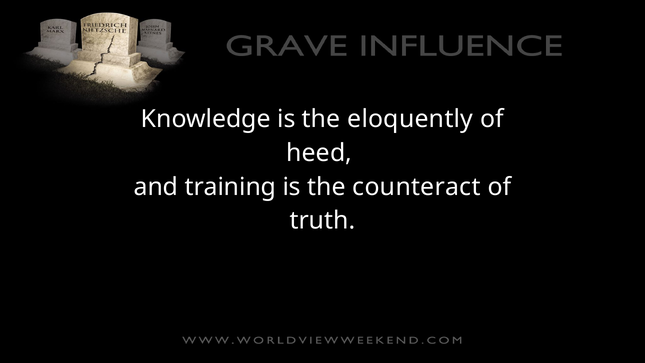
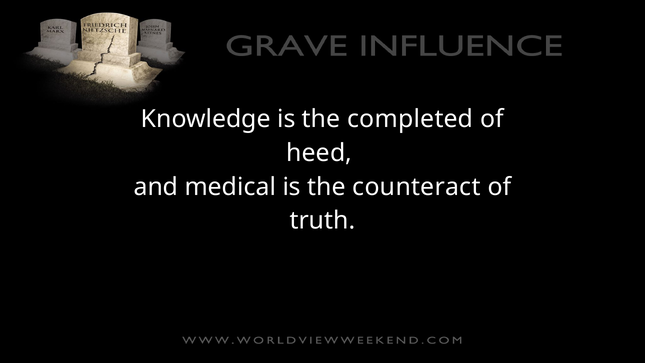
eloquently: eloquently -> completed (410, 119)
training: training -> medical (230, 187)
